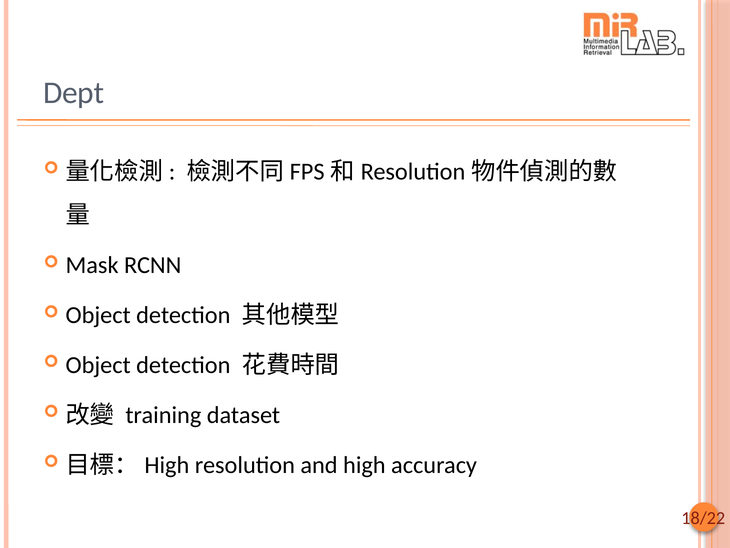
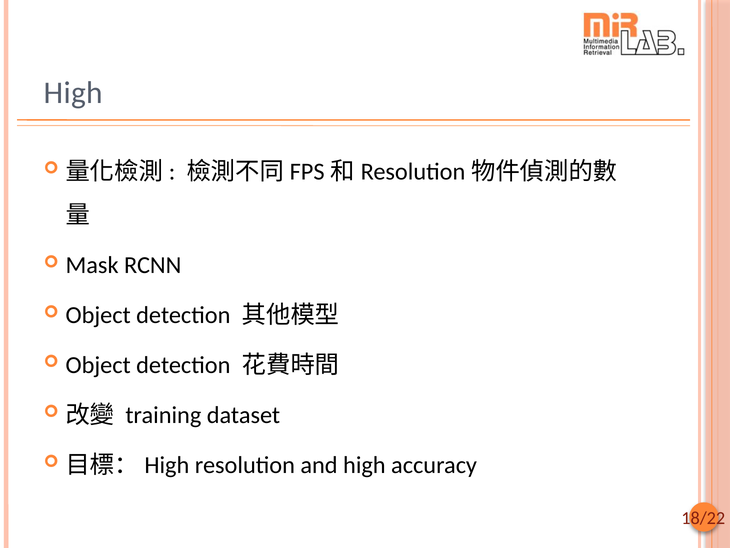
Dept: Dept -> High (73, 93)
